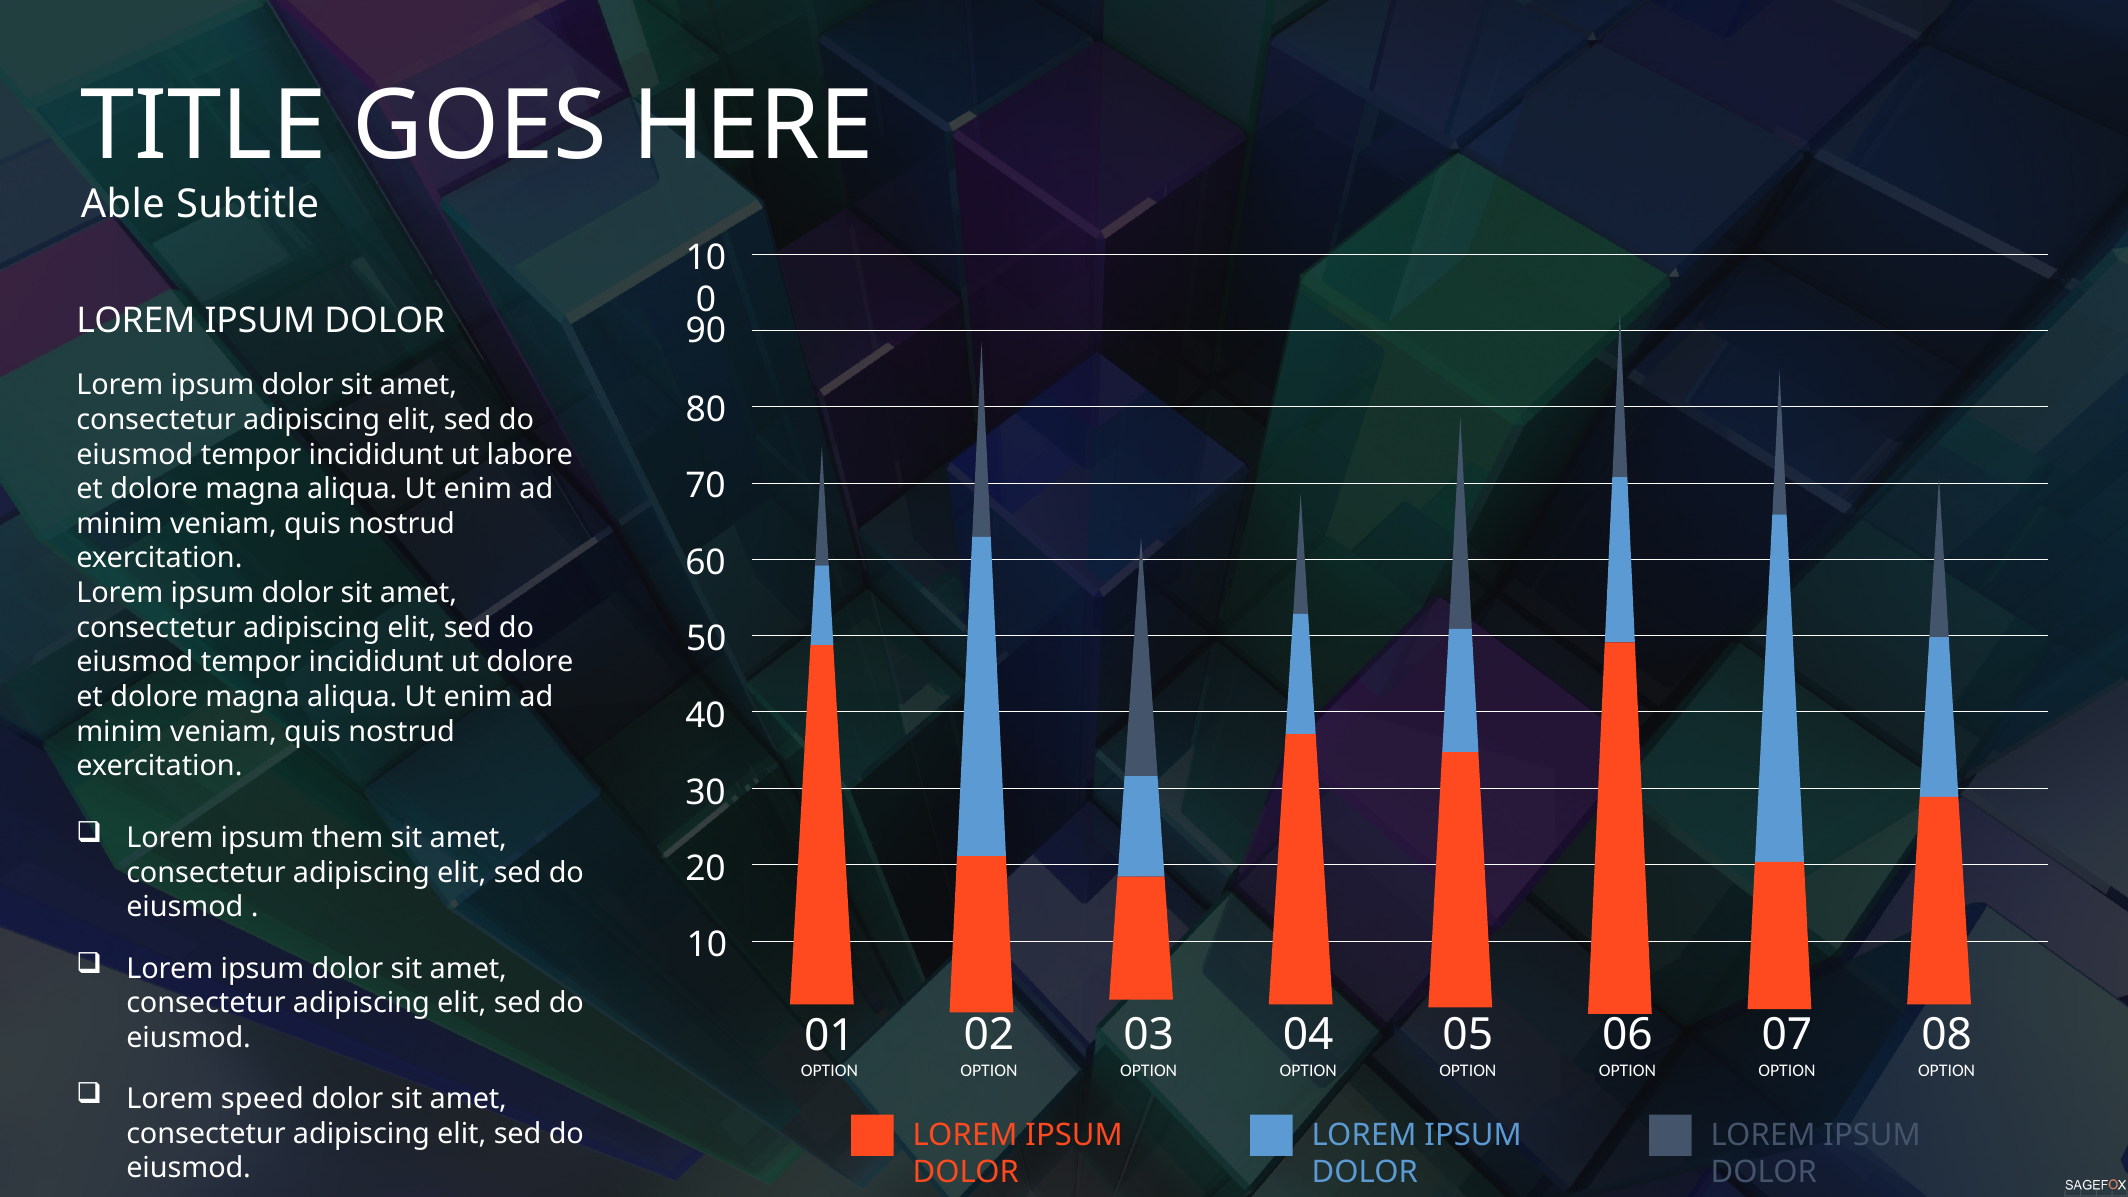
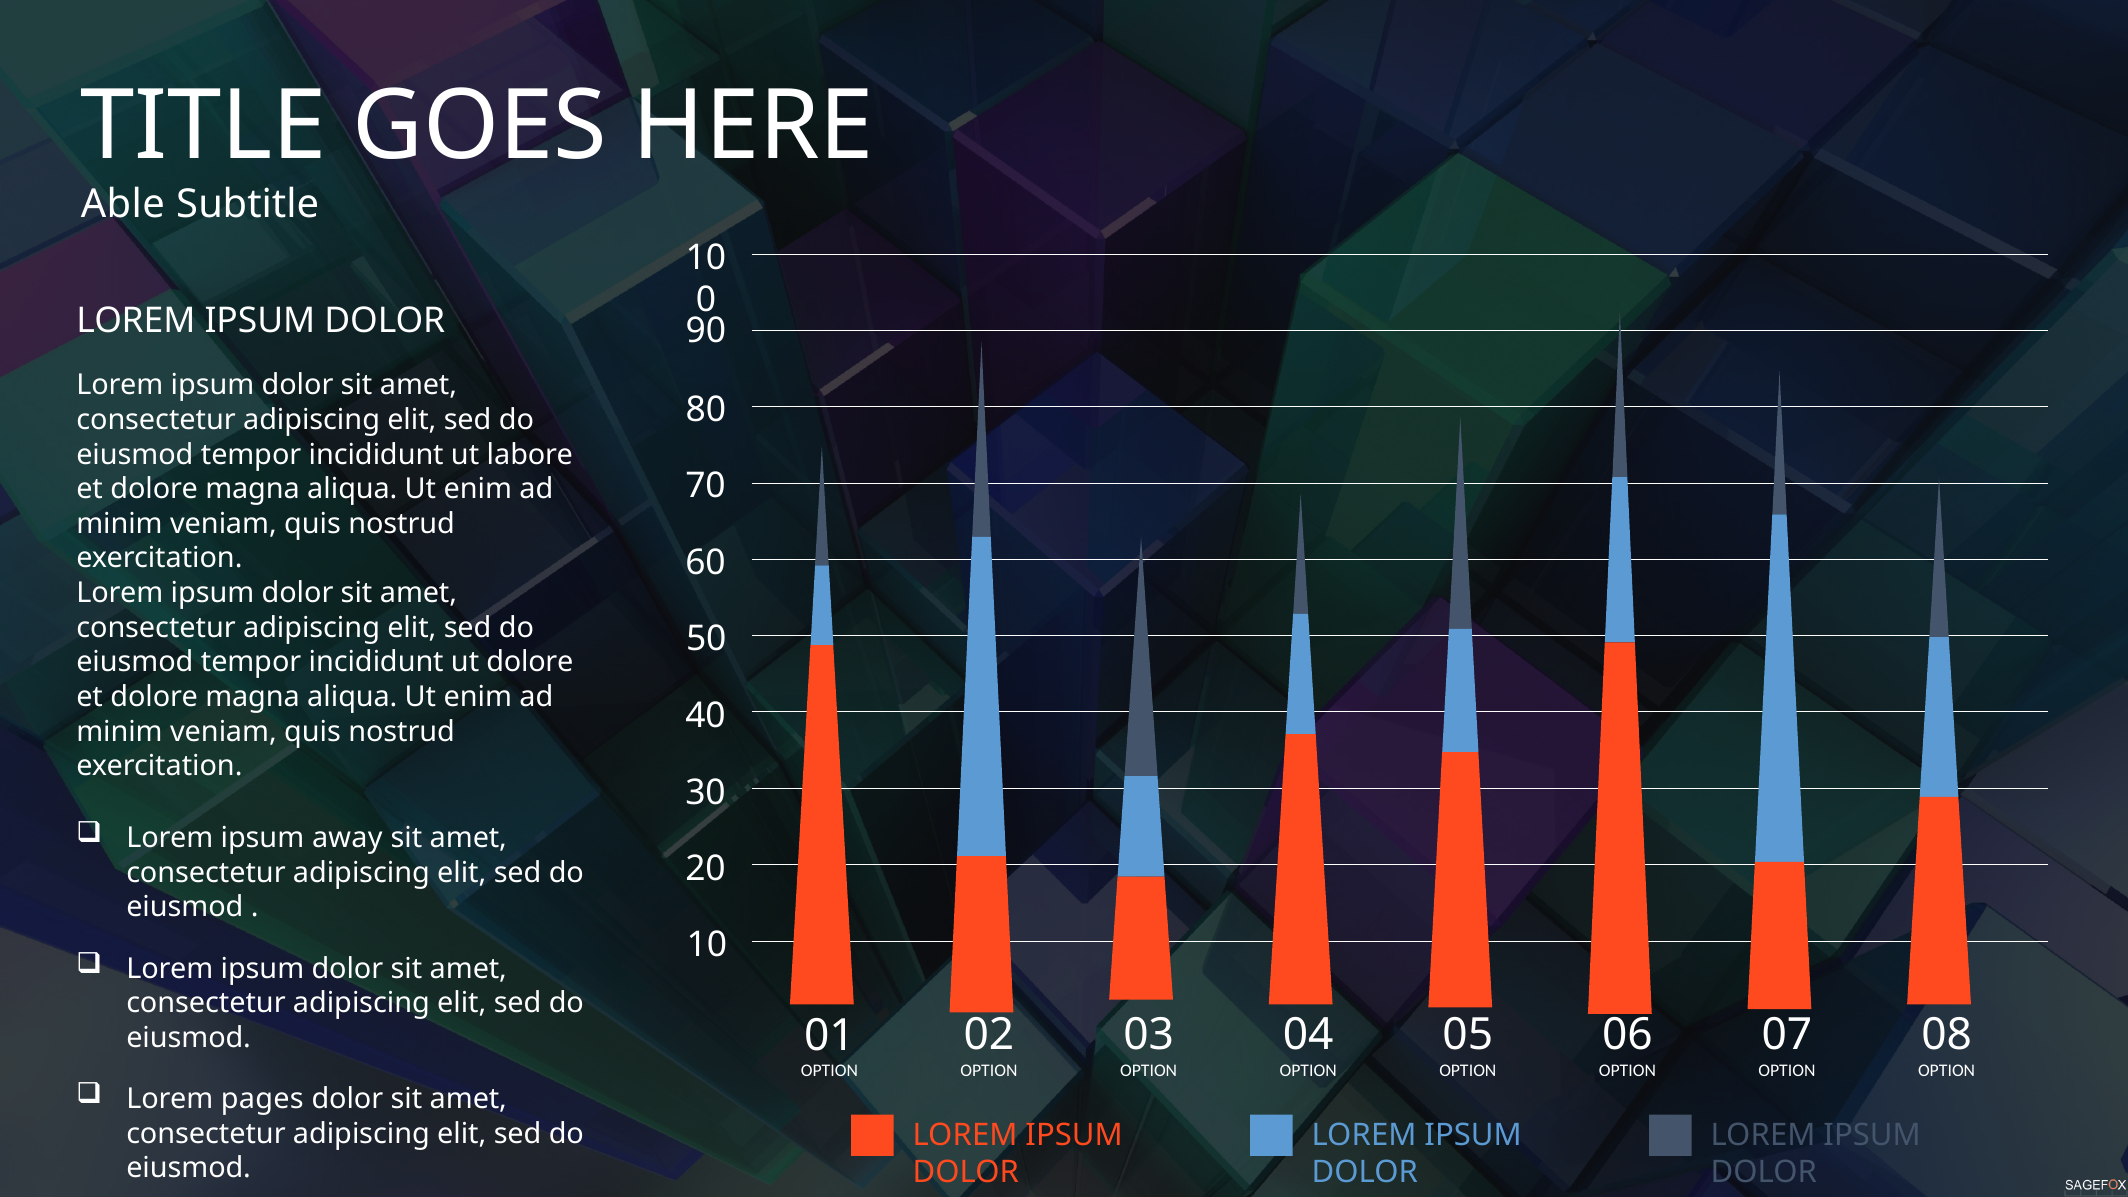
them: them -> away (347, 838)
speed: speed -> pages (262, 1099)
